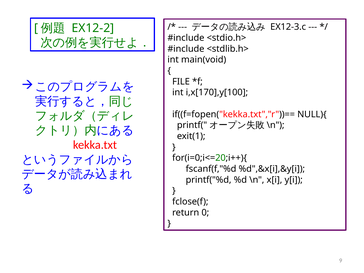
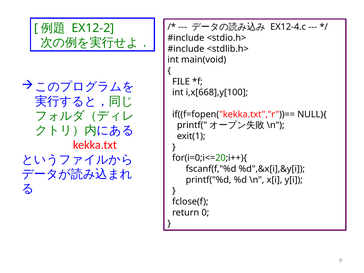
EX12-3.c: EX12-3.c -> EX12-4.c (288, 27)
i,x[170],y[100: i,x[170],y[100 -> i,x[668],y[100 (217, 92)
